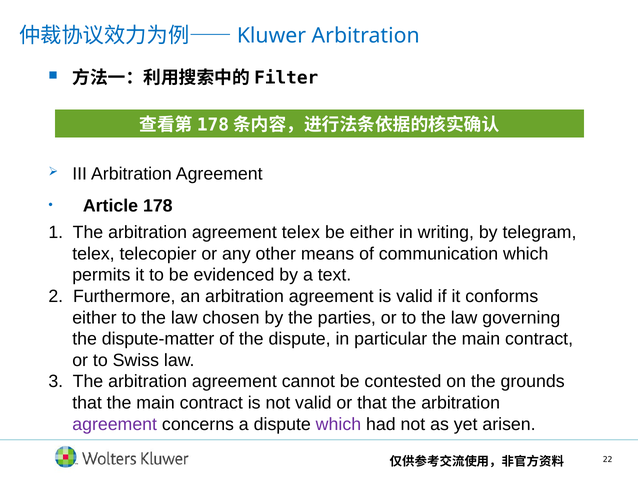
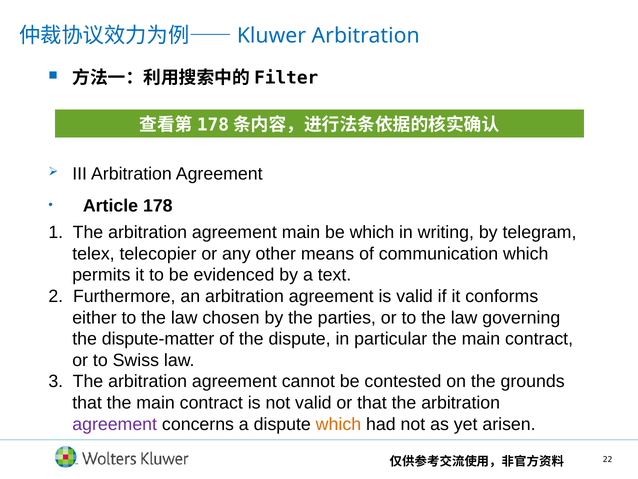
agreement telex: telex -> main (301, 232)
be either: either -> which (372, 232)
which colour: purple -> orange (338, 424)
